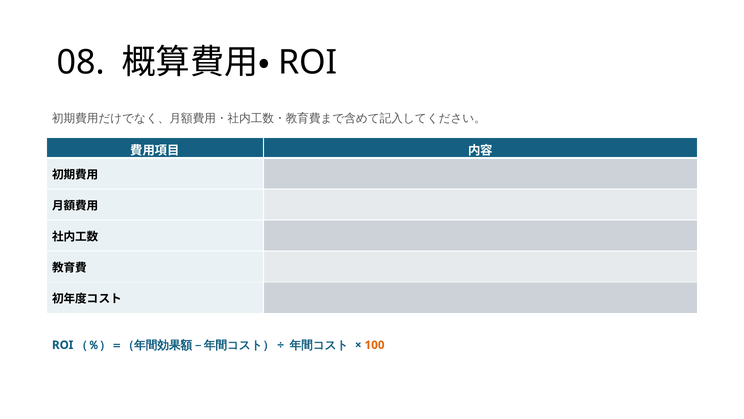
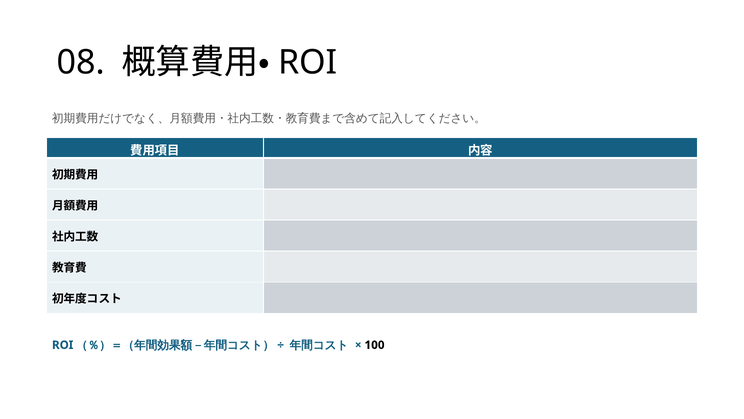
100 colour: orange -> black (375, 345)
